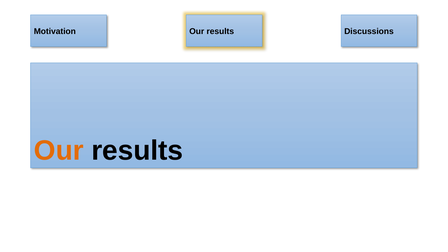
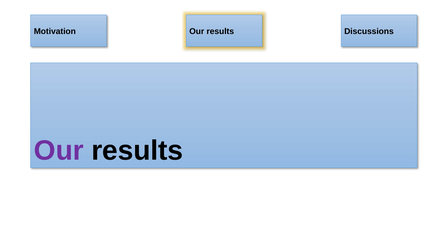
Our colour: orange -> purple (59, 151)
